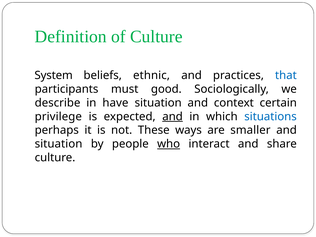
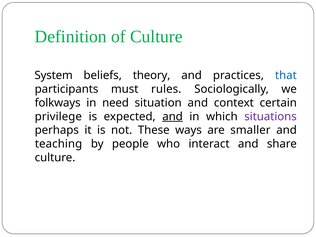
ethnic: ethnic -> theory (152, 75)
good: good -> rules (166, 89)
describe: describe -> folkways (58, 103)
have: have -> need (116, 103)
situations colour: blue -> purple (271, 117)
situation: situation -> teaching (59, 144)
who underline: present -> none (169, 144)
